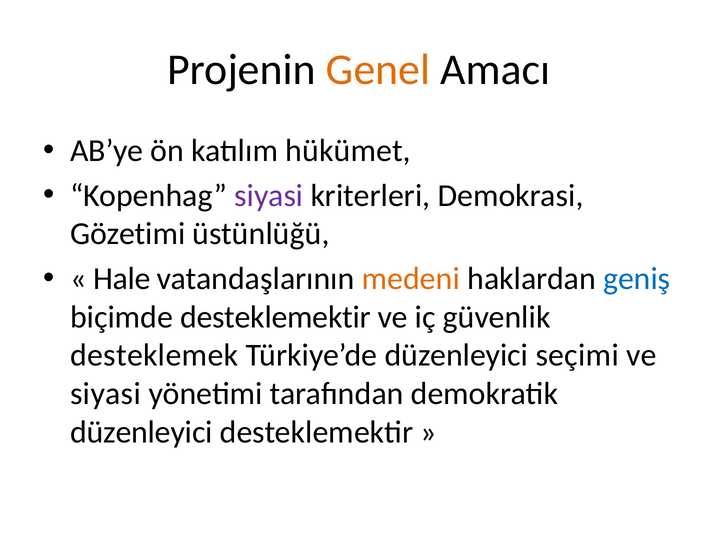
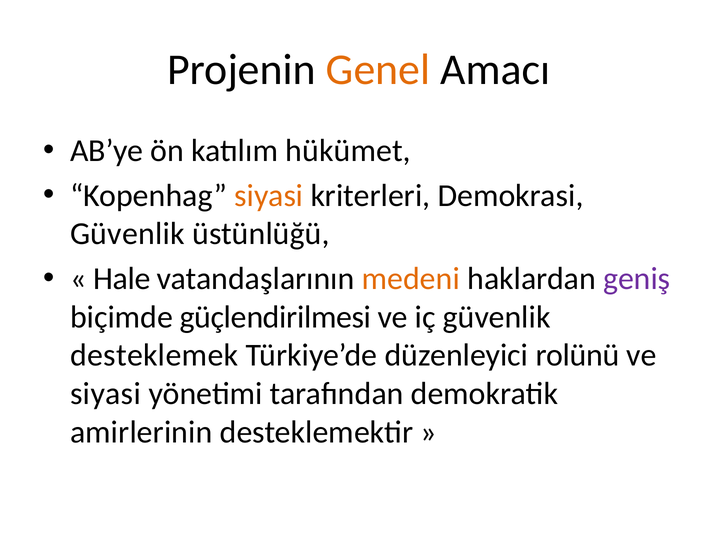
siyasi colour: purple -> orange (269, 195)
Gözetimi: Gözetimi -> Güvenlik (127, 234)
geniş colour: blue -> purple (637, 278)
biçimde desteklemektir: desteklemektir -> güçlendirilmesi (275, 317)
seçimi: seçimi -> rolünü (577, 355)
düzenleyici: düzenleyici -> amirlerinin (141, 432)
